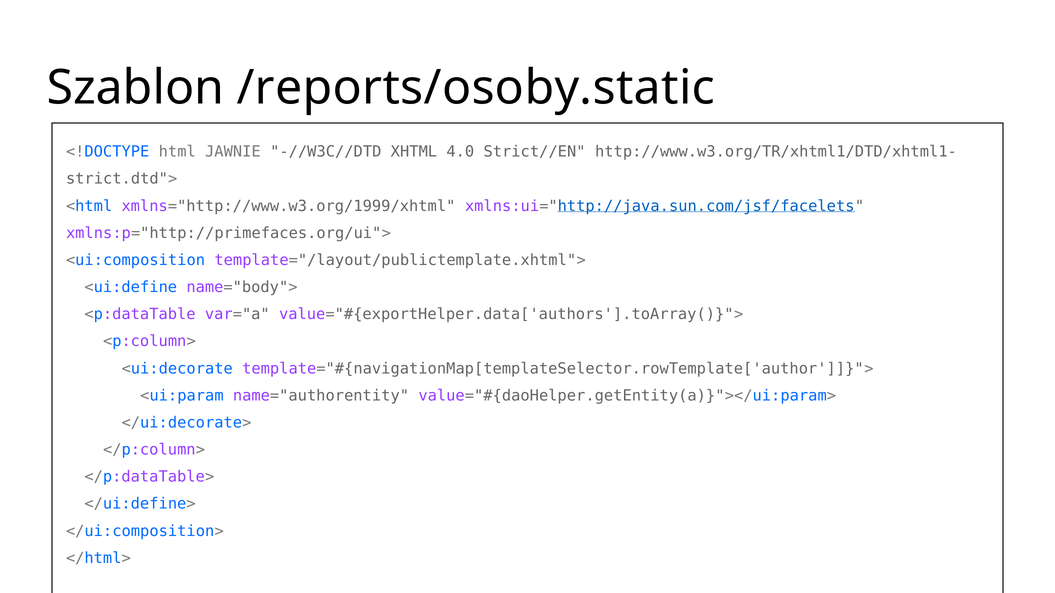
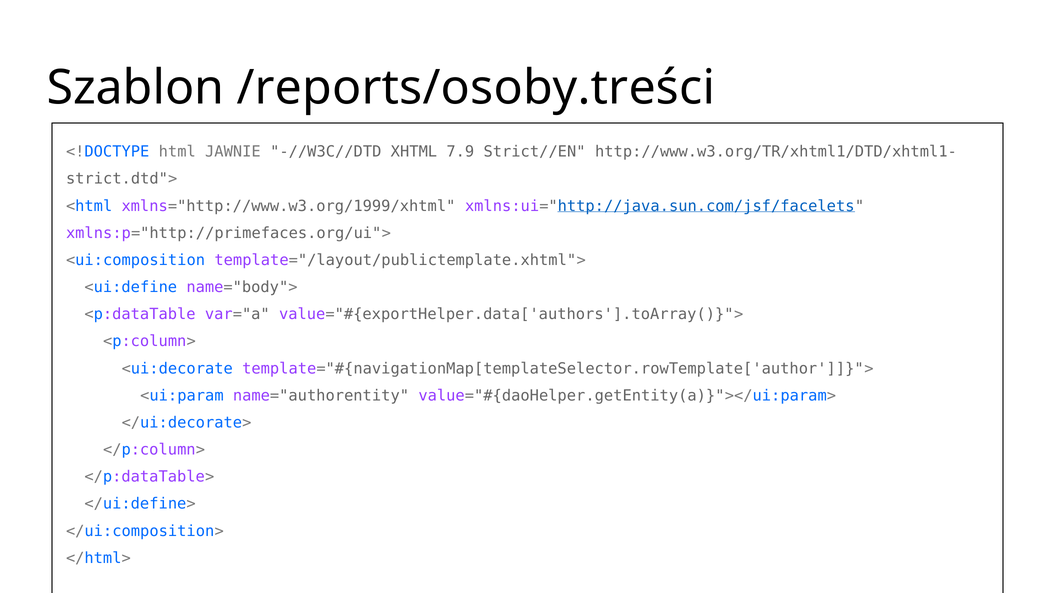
/reports/osoby.static: /reports/osoby.static -> /reports/osoby.treści (476, 88)
4.0: 4.0 -> 7.9 (460, 152)
